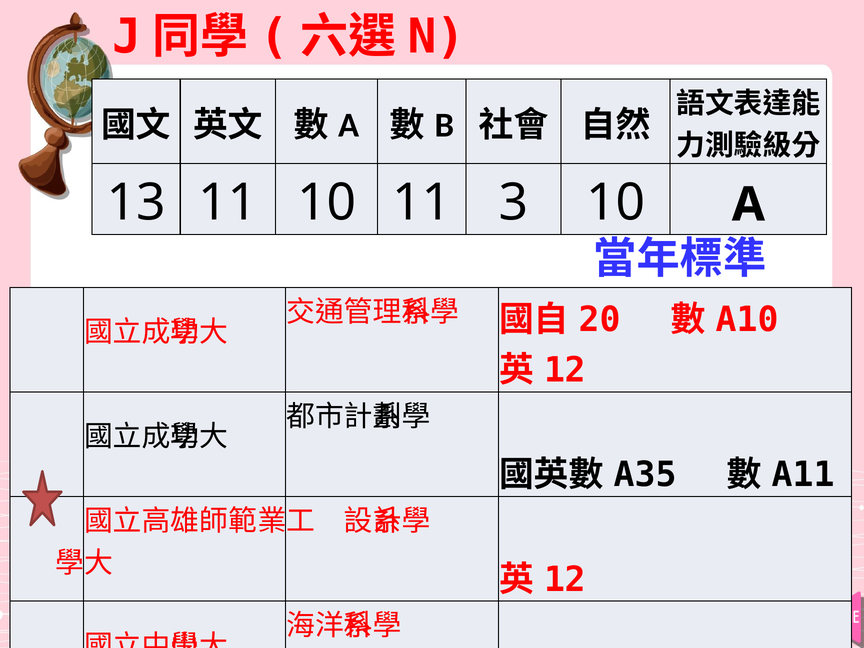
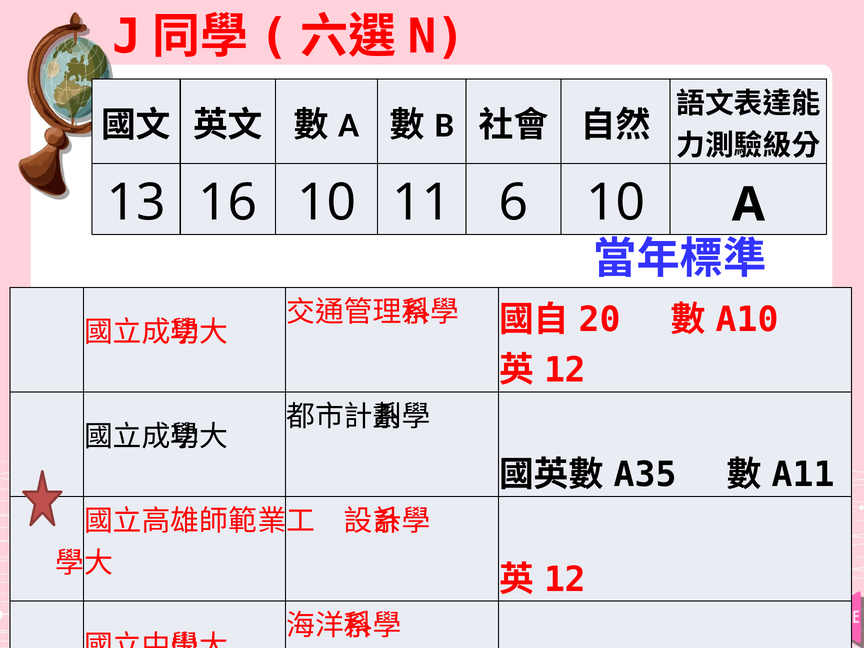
13 11: 11 -> 16 (228, 203)
3: 3 -> 6 (514, 203)
